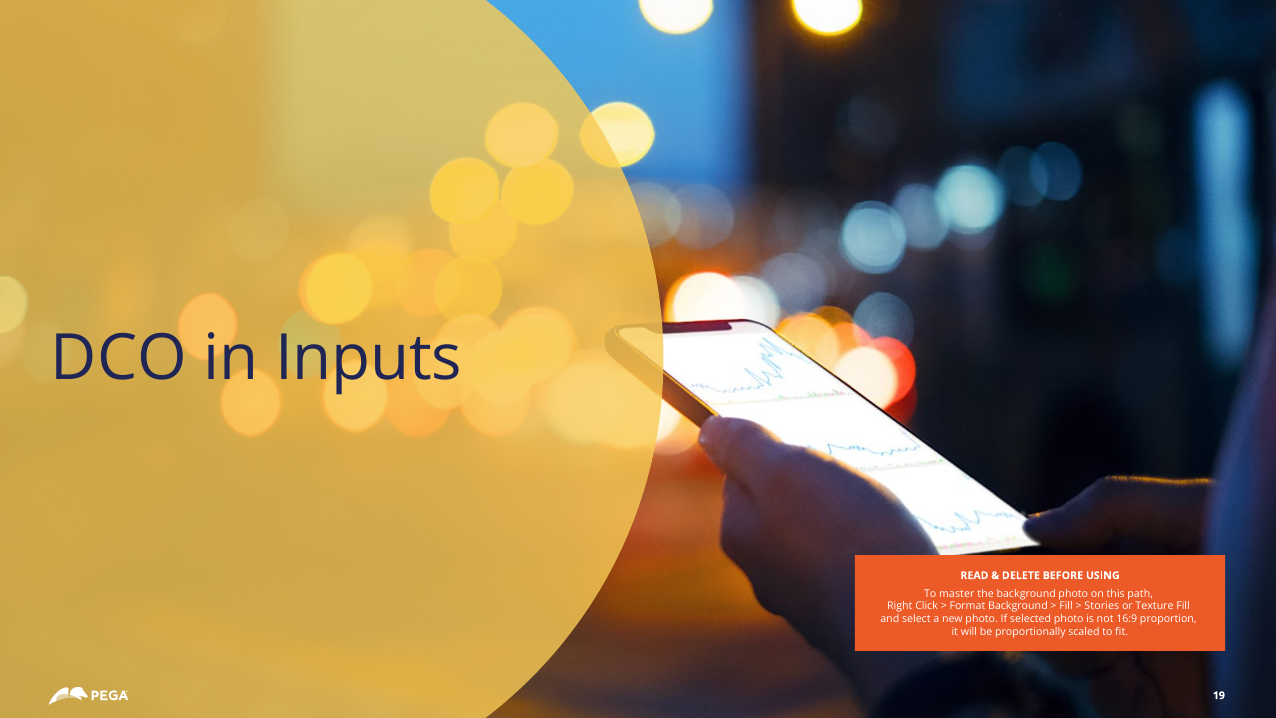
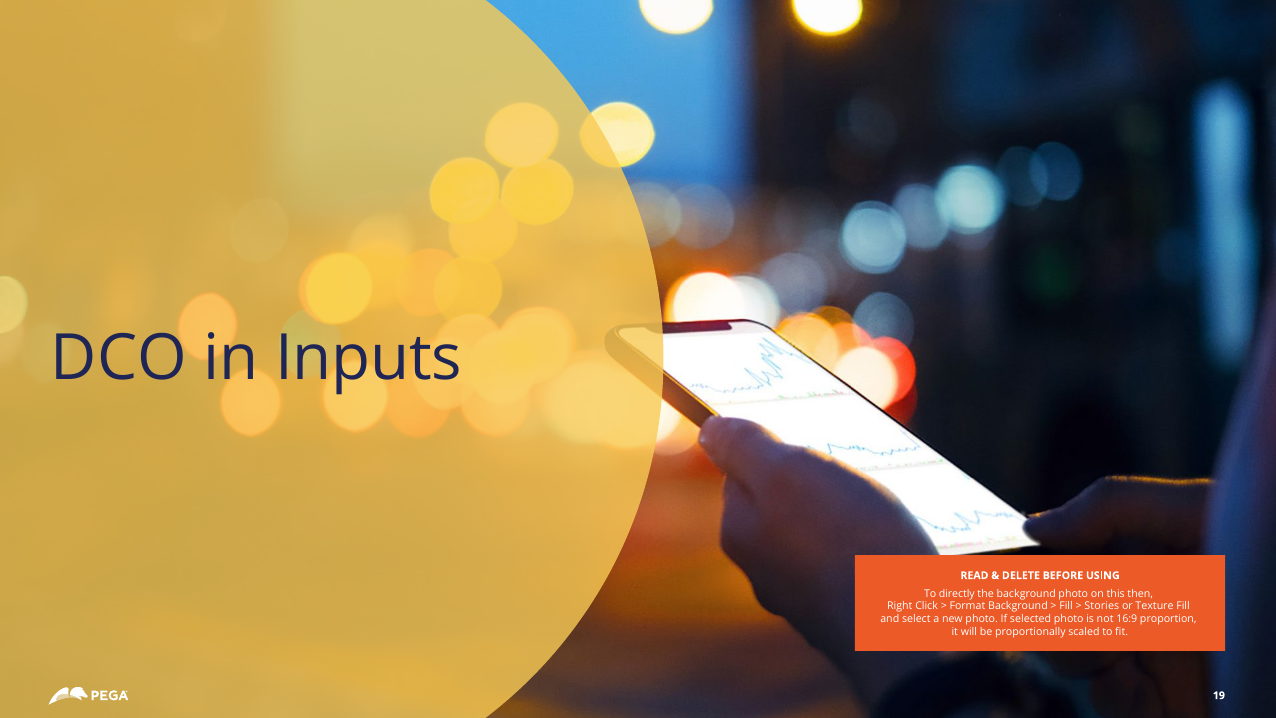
master: master -> directly (957, 593)
path: path -> then (1140, 593)
